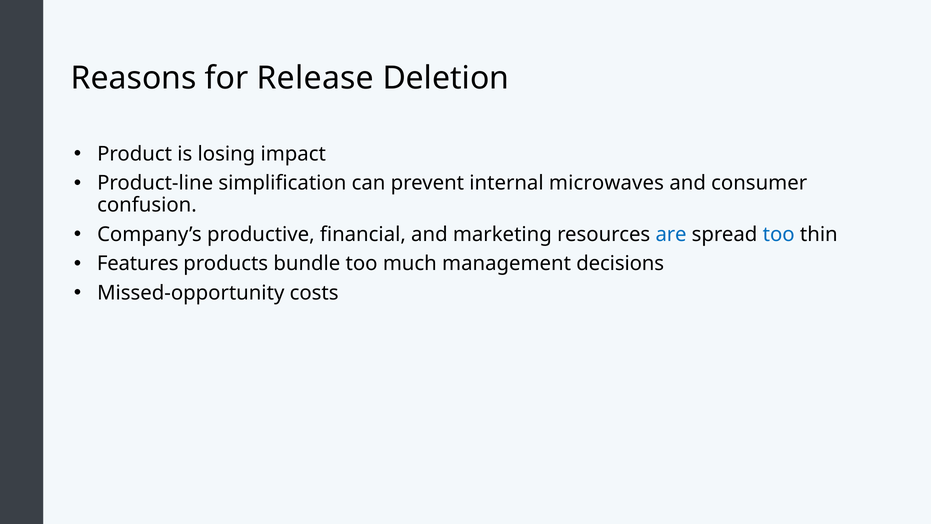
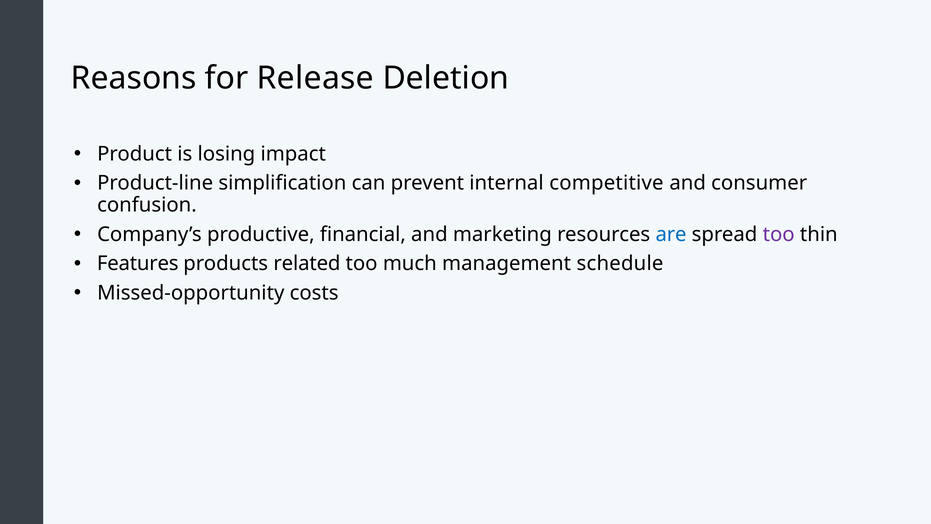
microwaves: microwaves -> competitive (606, 183)
too colour: blue -> purple (779, 234)
bundle: bundle -> related (307, 264)
decisions: decisions -> schedule (620, 264)
